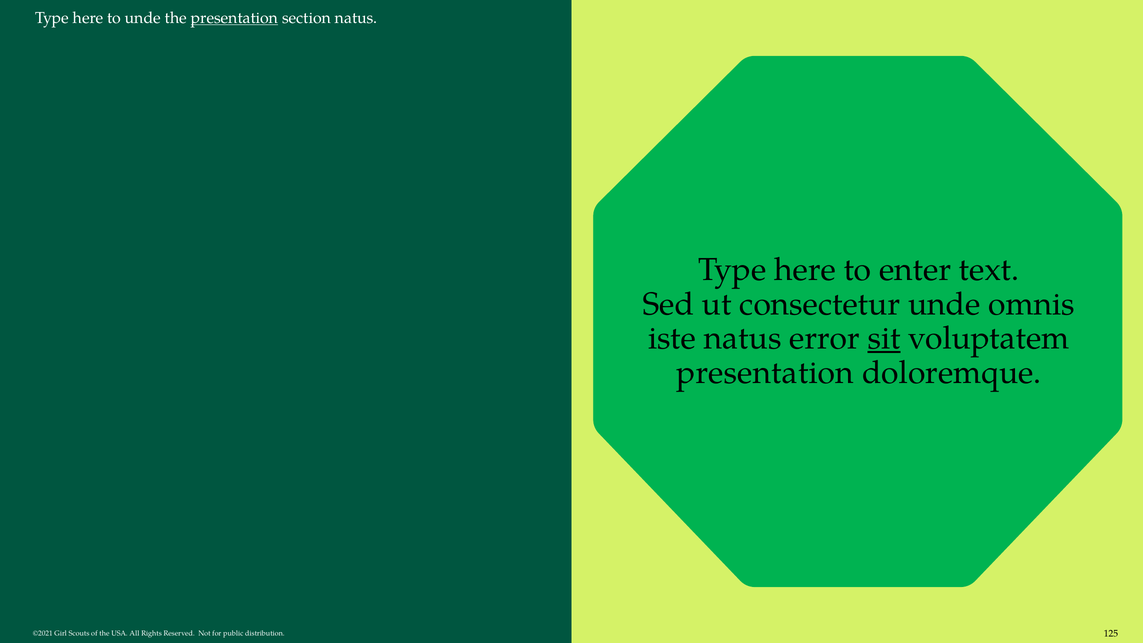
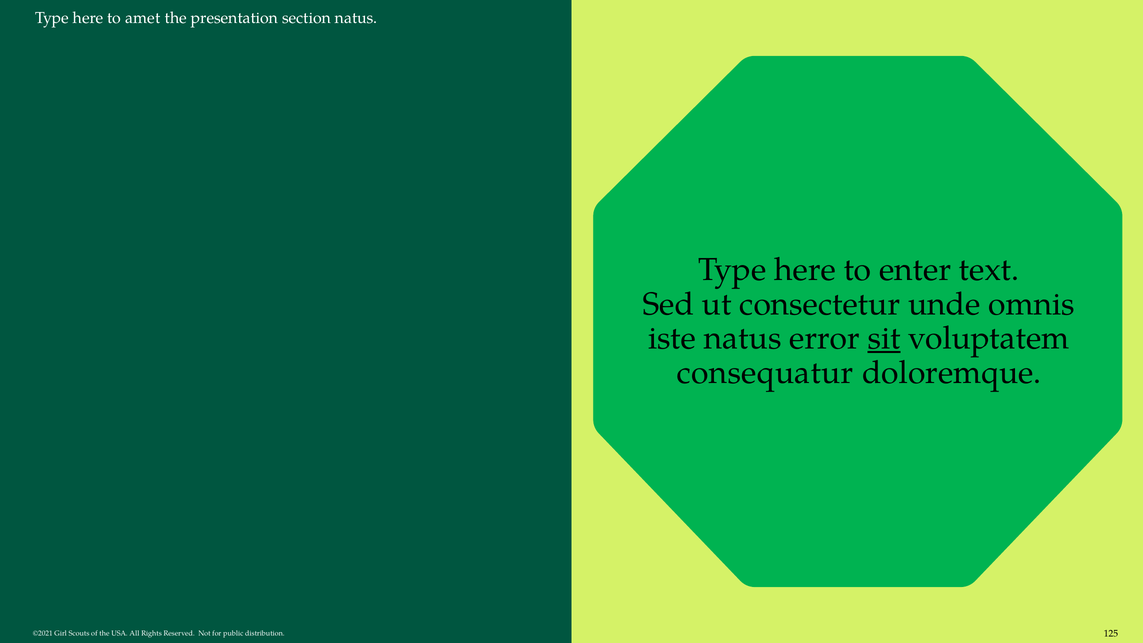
to unde: unde -> amet (143, 18)
presentation underline: present -> none (235, 18)
presentation: presentation -> consequatur (765, 373)
